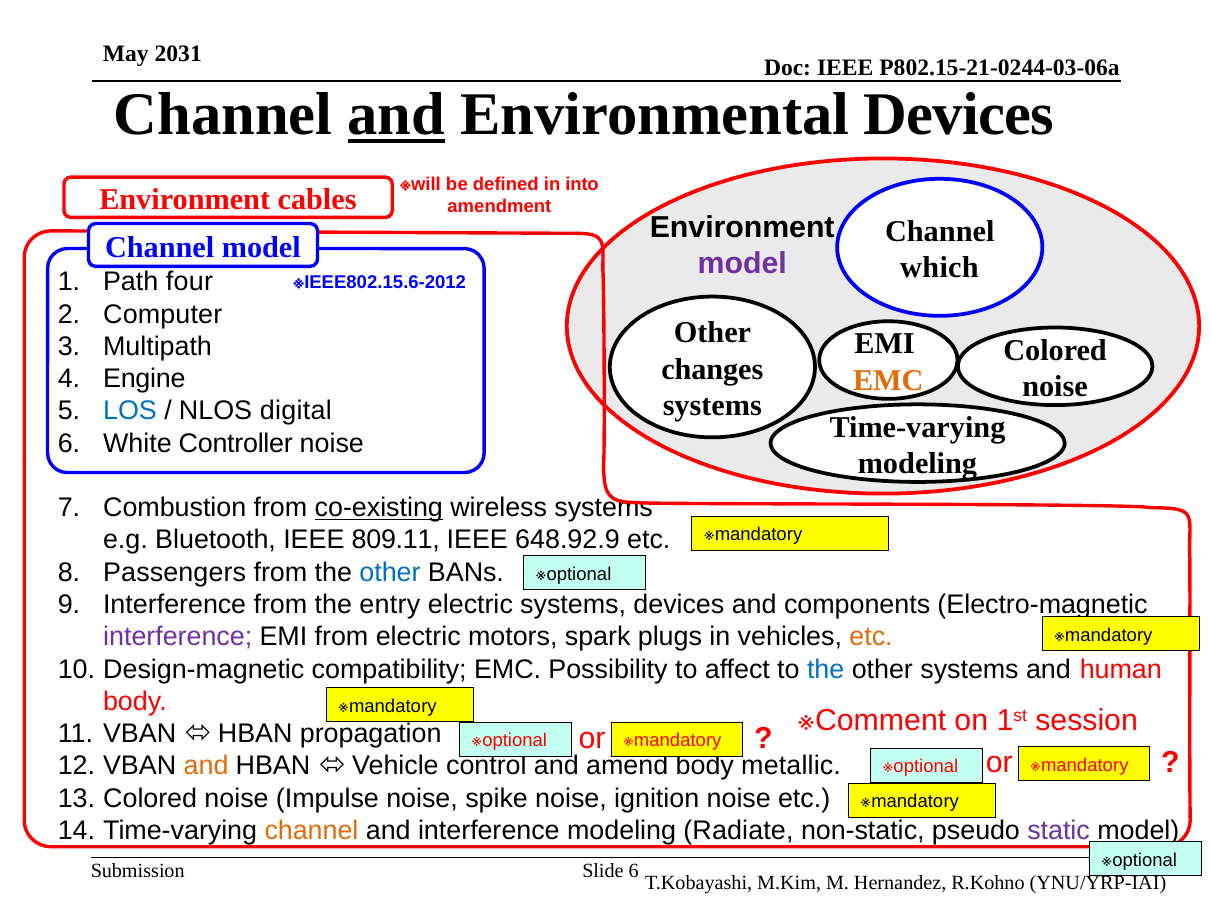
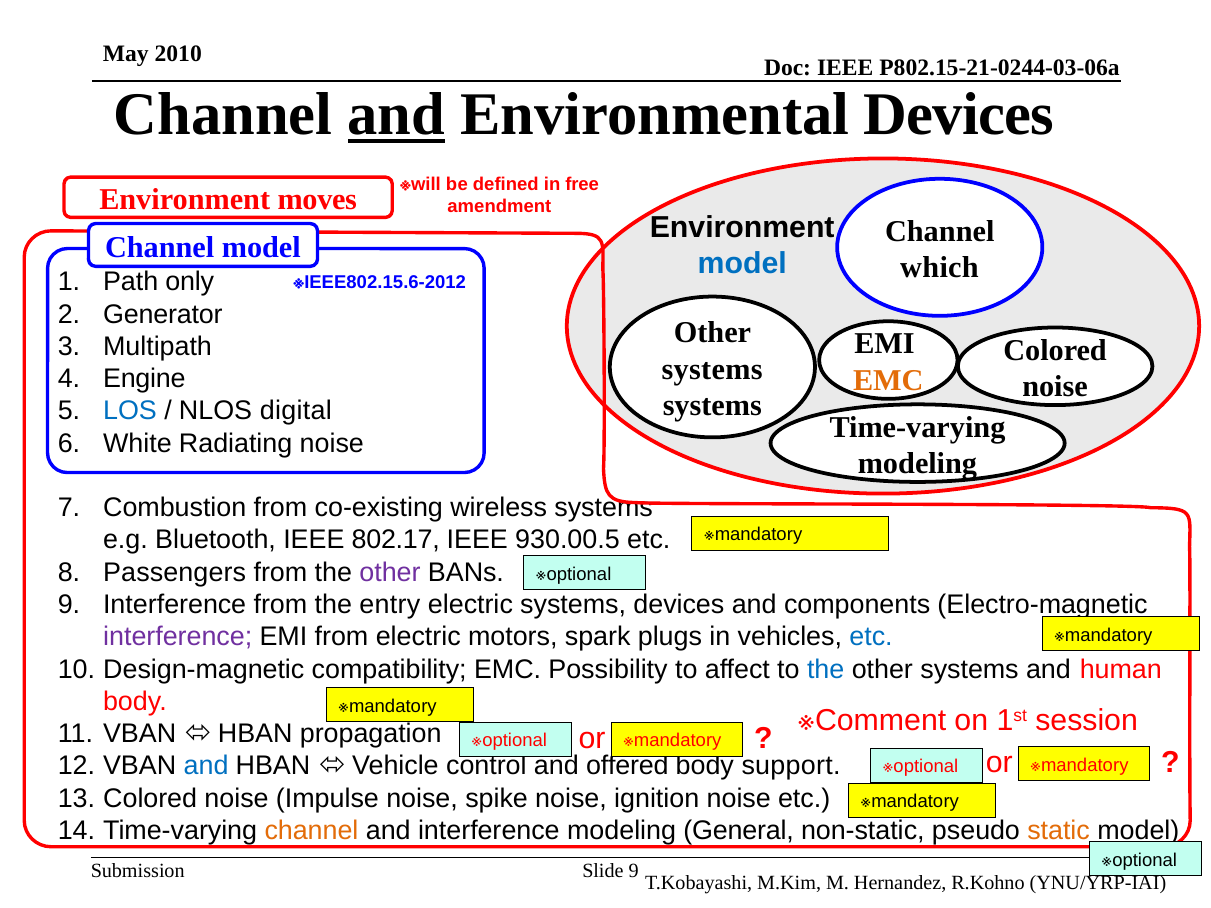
2031: 2031 -> 2010 (178, 54)
into: into -> free (582, 185)
cables: cables -> moves (317, 199)
model colour: purple -> blue (742, 264)
four: four -> only (190, 282)
Computer: Computer -> Generator (163, 314)
changes: changes -> systems (712, 369)
Controller: Controller -> Radiating (236, 443)
co-existing underline: present -> none (379, 508)
809.11: 809.11 -> 802.17 (396, 540)
648.92.9: 648.92.9 -> 930.00.5 (567, 540)
other colour: blue -> purple (390, 573)
etc colour: orange -> blue (871, 637)
and colour: orange -> blue (206, 766)
amend: amend -> offered (627, 766)
metallic: metallic -> support (791, 766)
Radiate: Radiate -> General (739, 831)
static colour: purple -> orange (1059, 831)
Slide 6: 6 -> 9 (634, 871)
